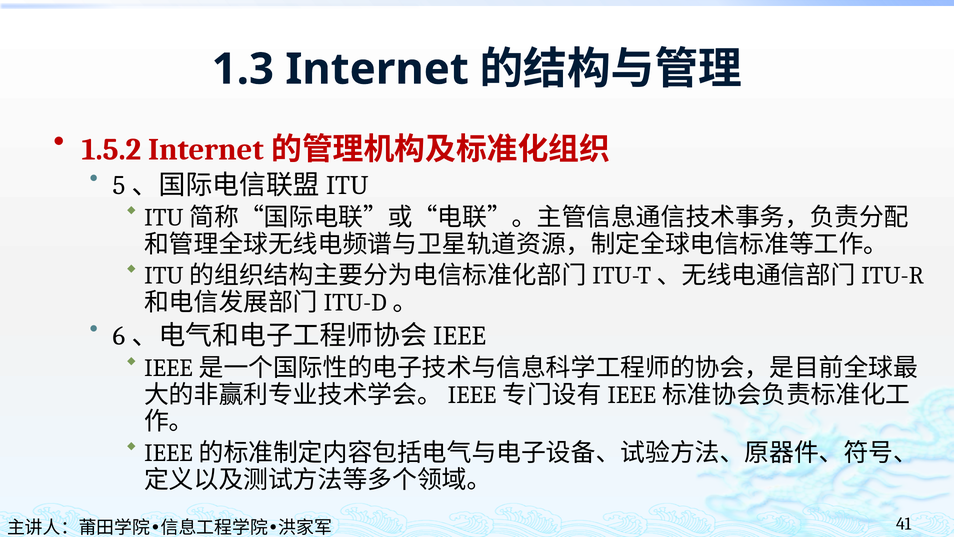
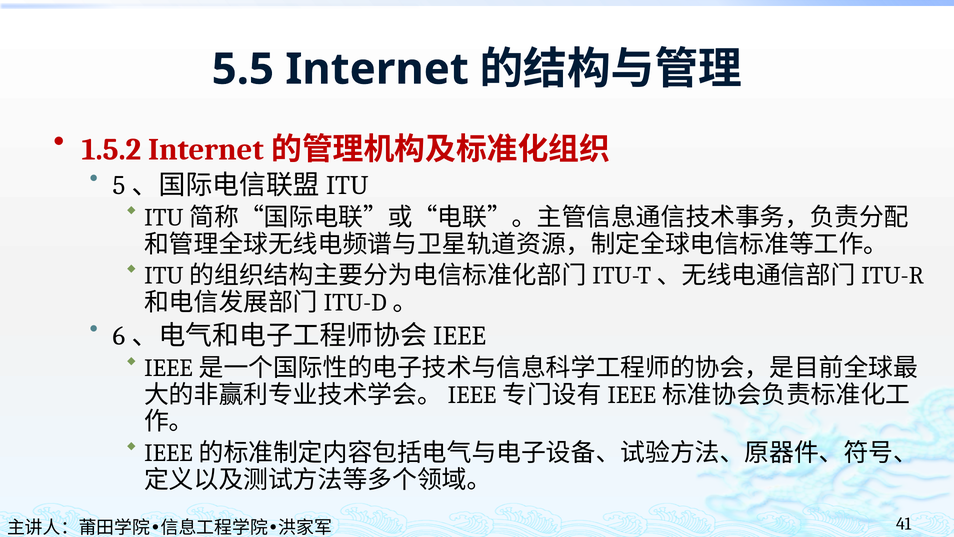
1.3: 1.3 -> 5.5 (243, 69)
